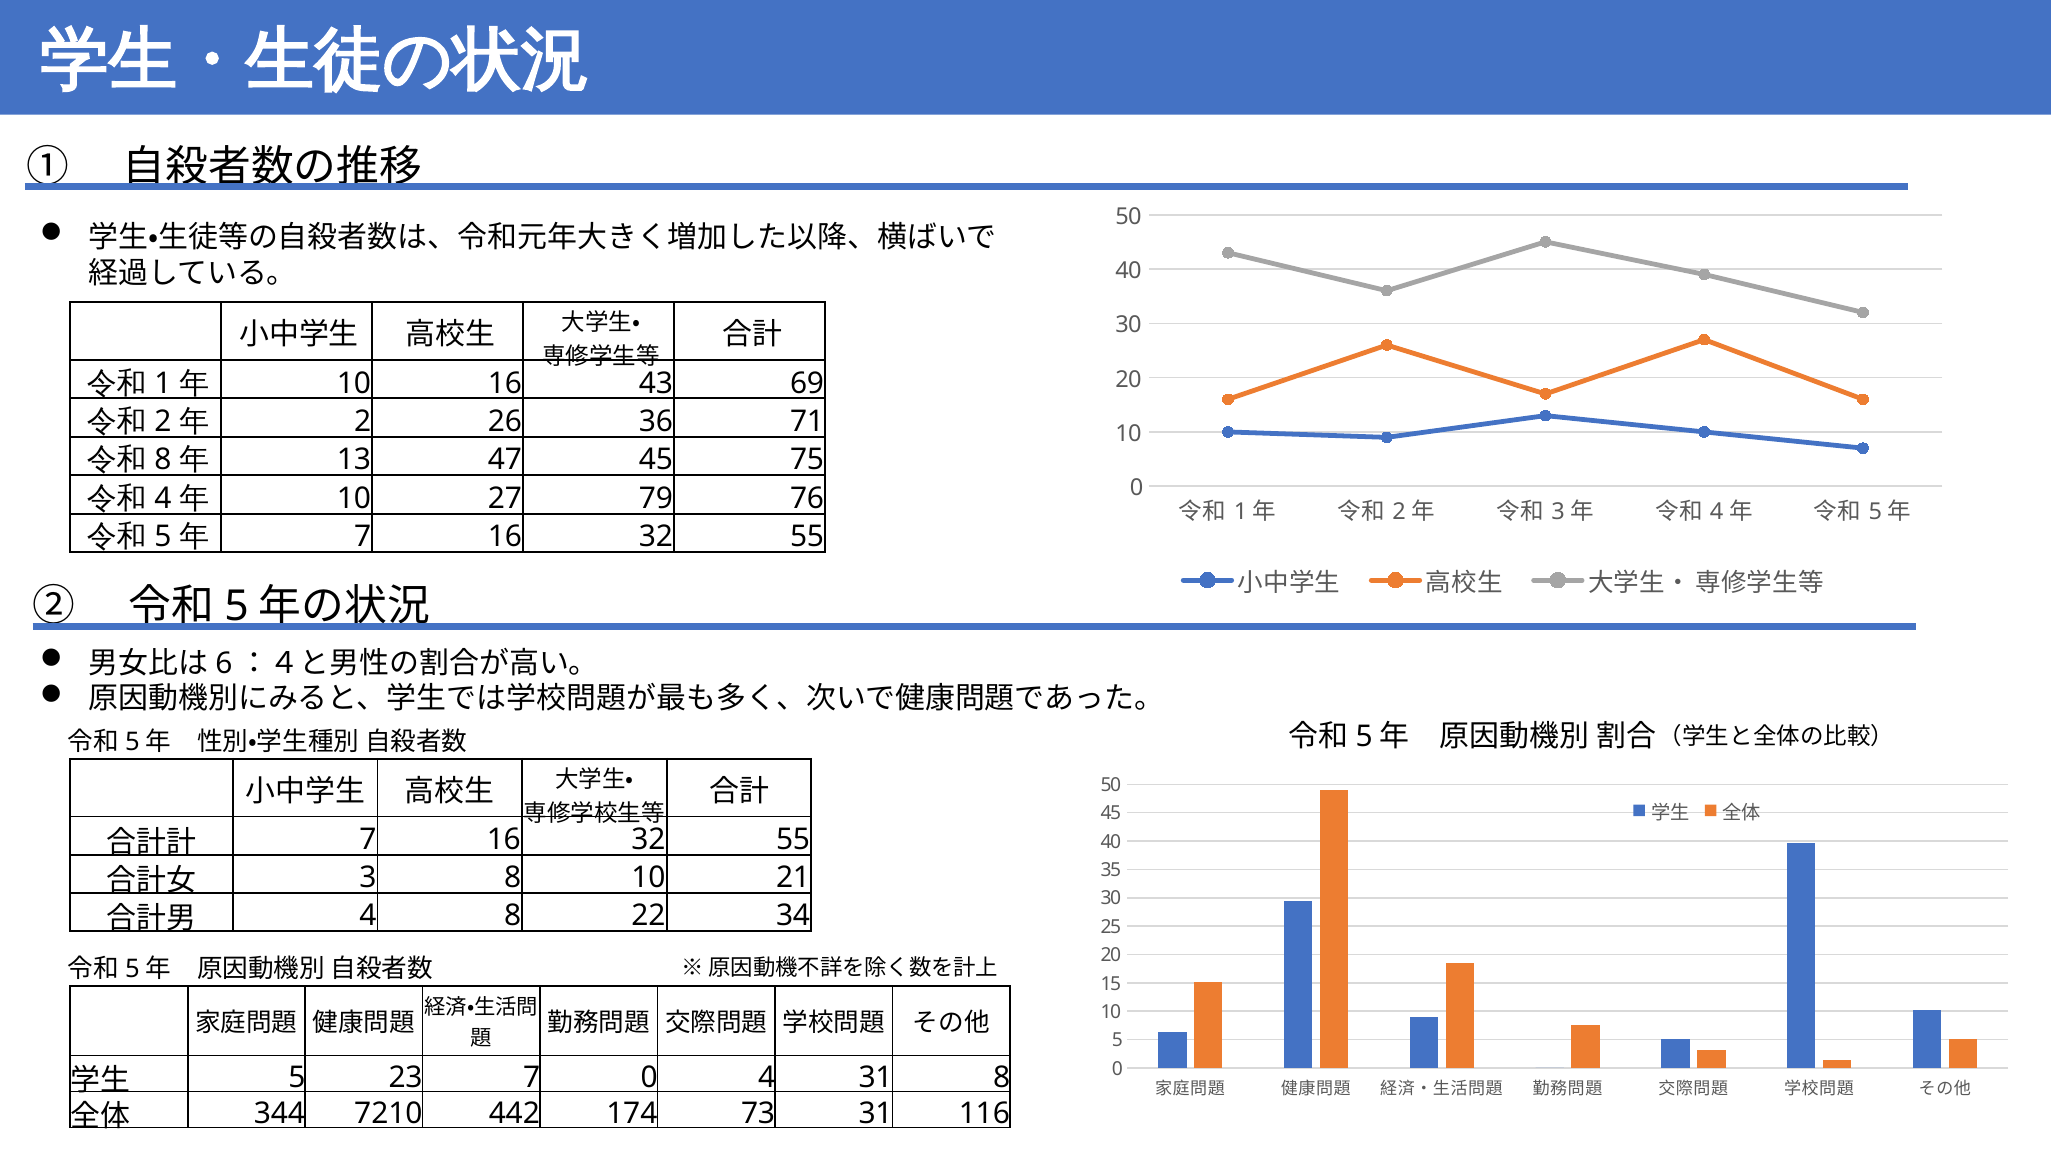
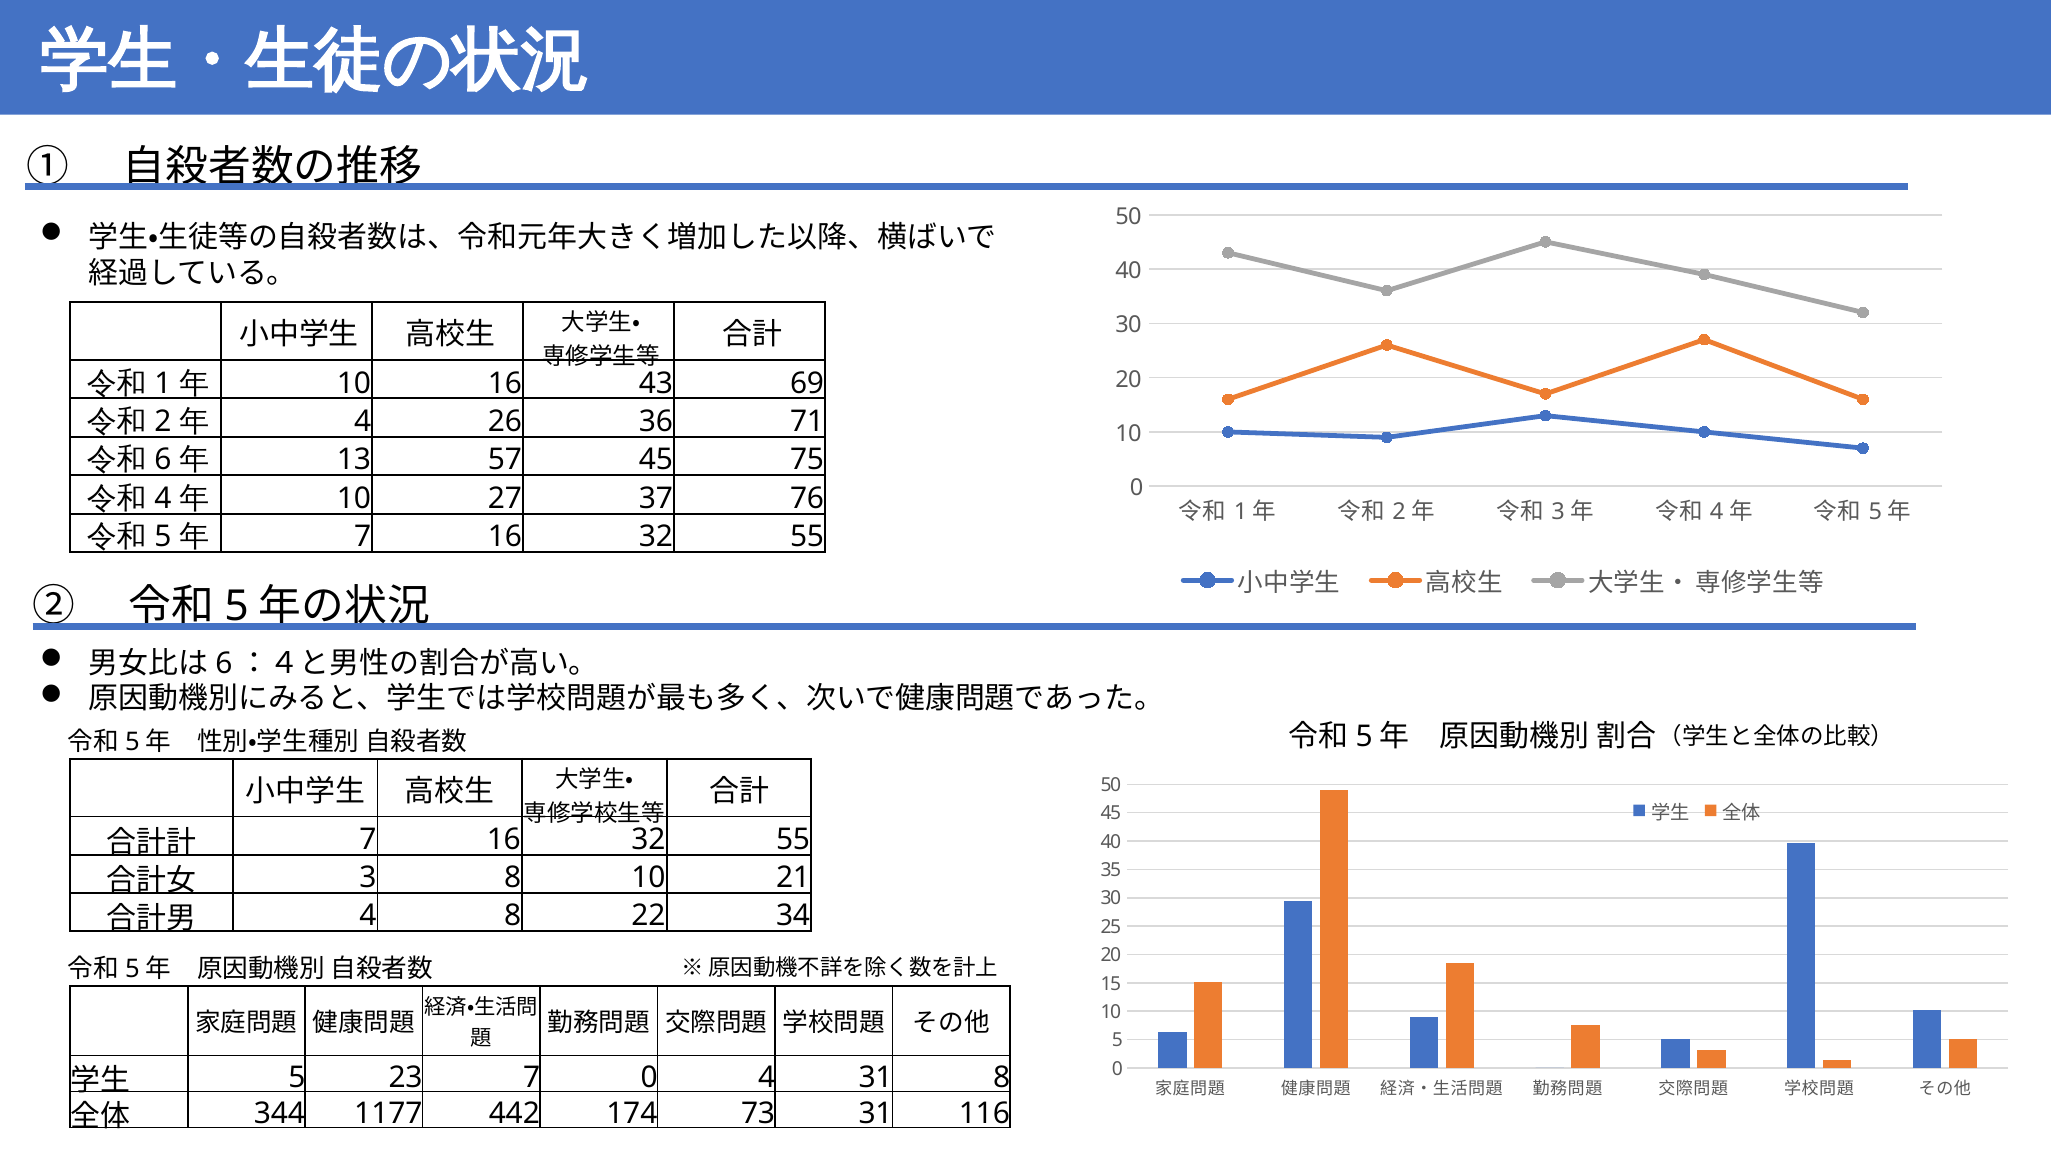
2: 2 -> 4 (363, 421)
8: 8 -> 6 (163, 460)
47: 47 -> 57 (505, 460)
79: 79 -> 37 (656, 498)
7210: 7210 -> 1177 (388, 1113)
